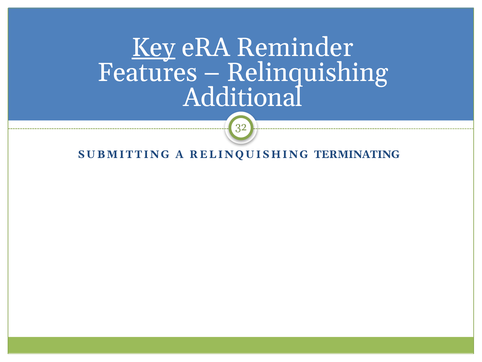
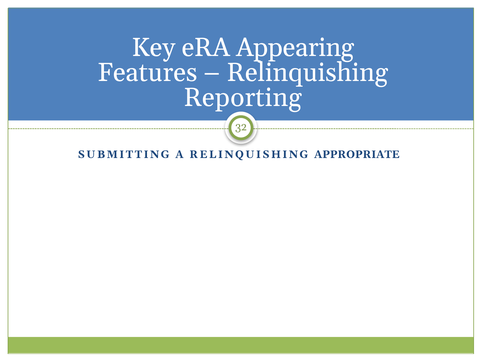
Key underline: present -> none (154, 47)
Reminder: Reminder -> Appearing (295, 47)
Additional: Additional -> Reporting (243, 97)
TERMINATING: TERMINATING -> APPROPRIATE (357, 154)
